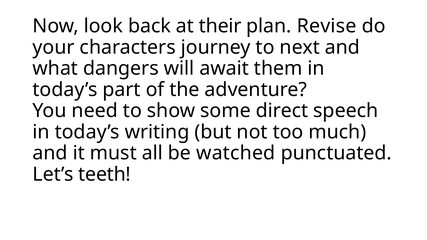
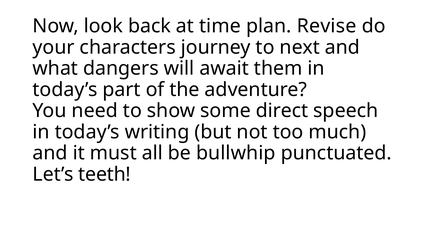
their: their -> time (220, 26)
watched: watched -> bullwhip (236, 153)
